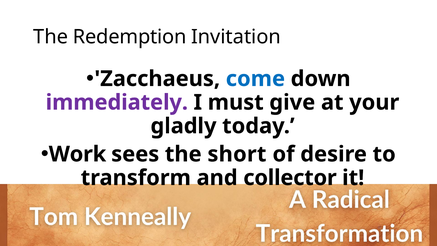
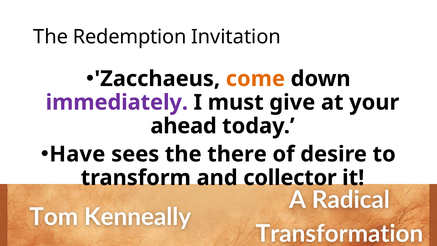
come colour: blue -> orange (255, 79)
gladly: gladly -> ahead (184, 126)
Work: Work -> Have (77, 154)
short: short -> there (237, 154)
